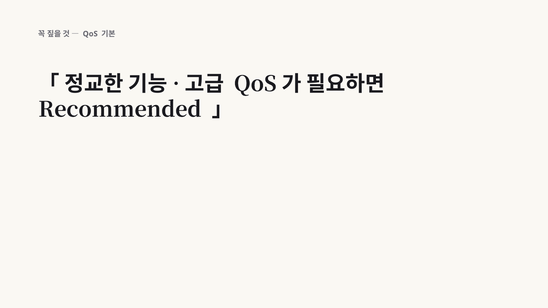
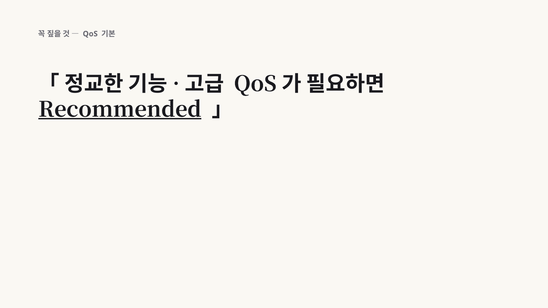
Recommended underline: none -> present (120, 110)
